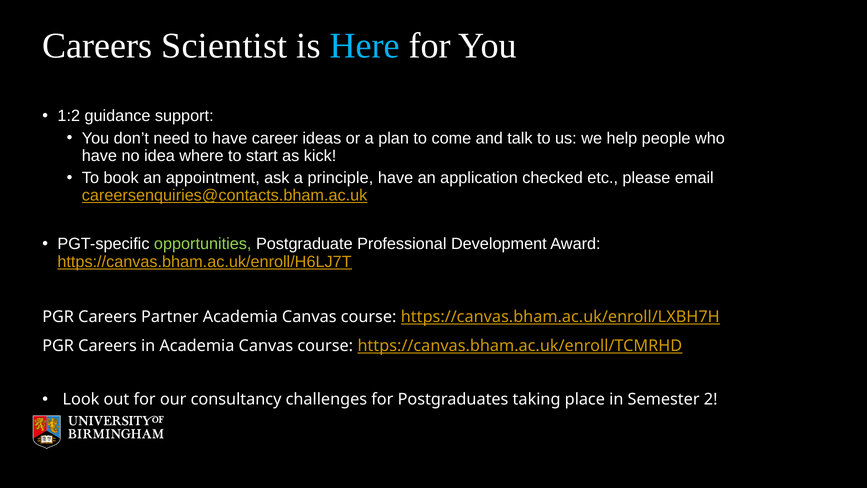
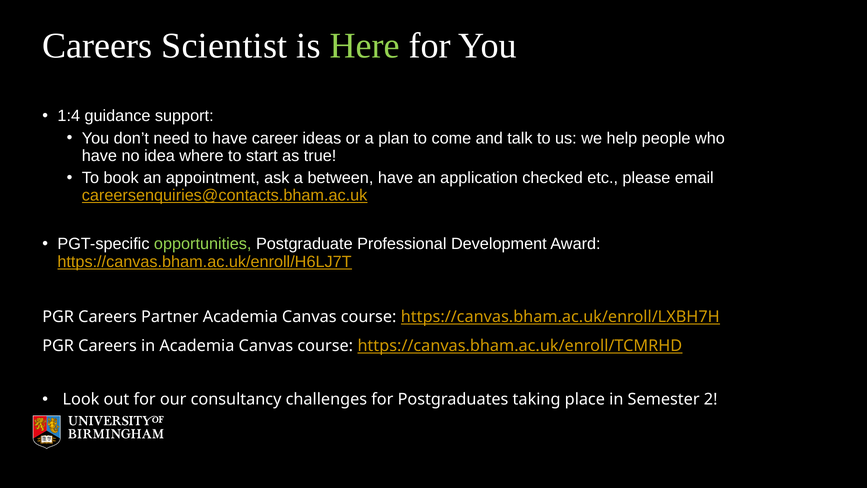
Here colour: light blue -> light green (365, 46)
1:2: 1:2 -> 1:4 (69, 116)
kick: kick -> true (320, 156)
principle: principle -> between (340, 178)
